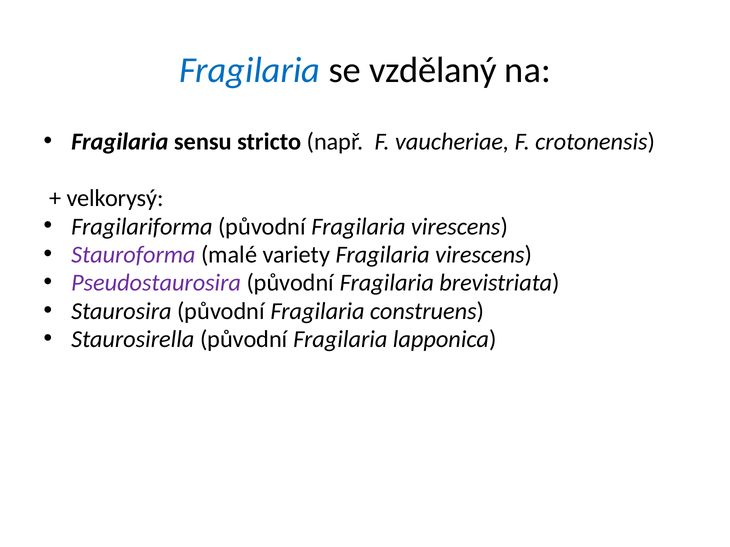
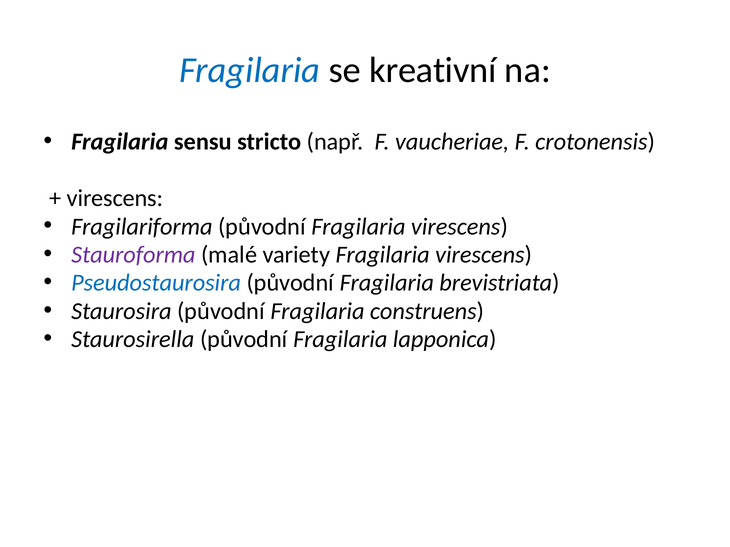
vzdělaný: vzdělaný -> kreativní (433, 70)
velkorysý: velkorysý -> virescens (115, 198)
Pseudostaurosira colour: purple -> blue (156, 283)
